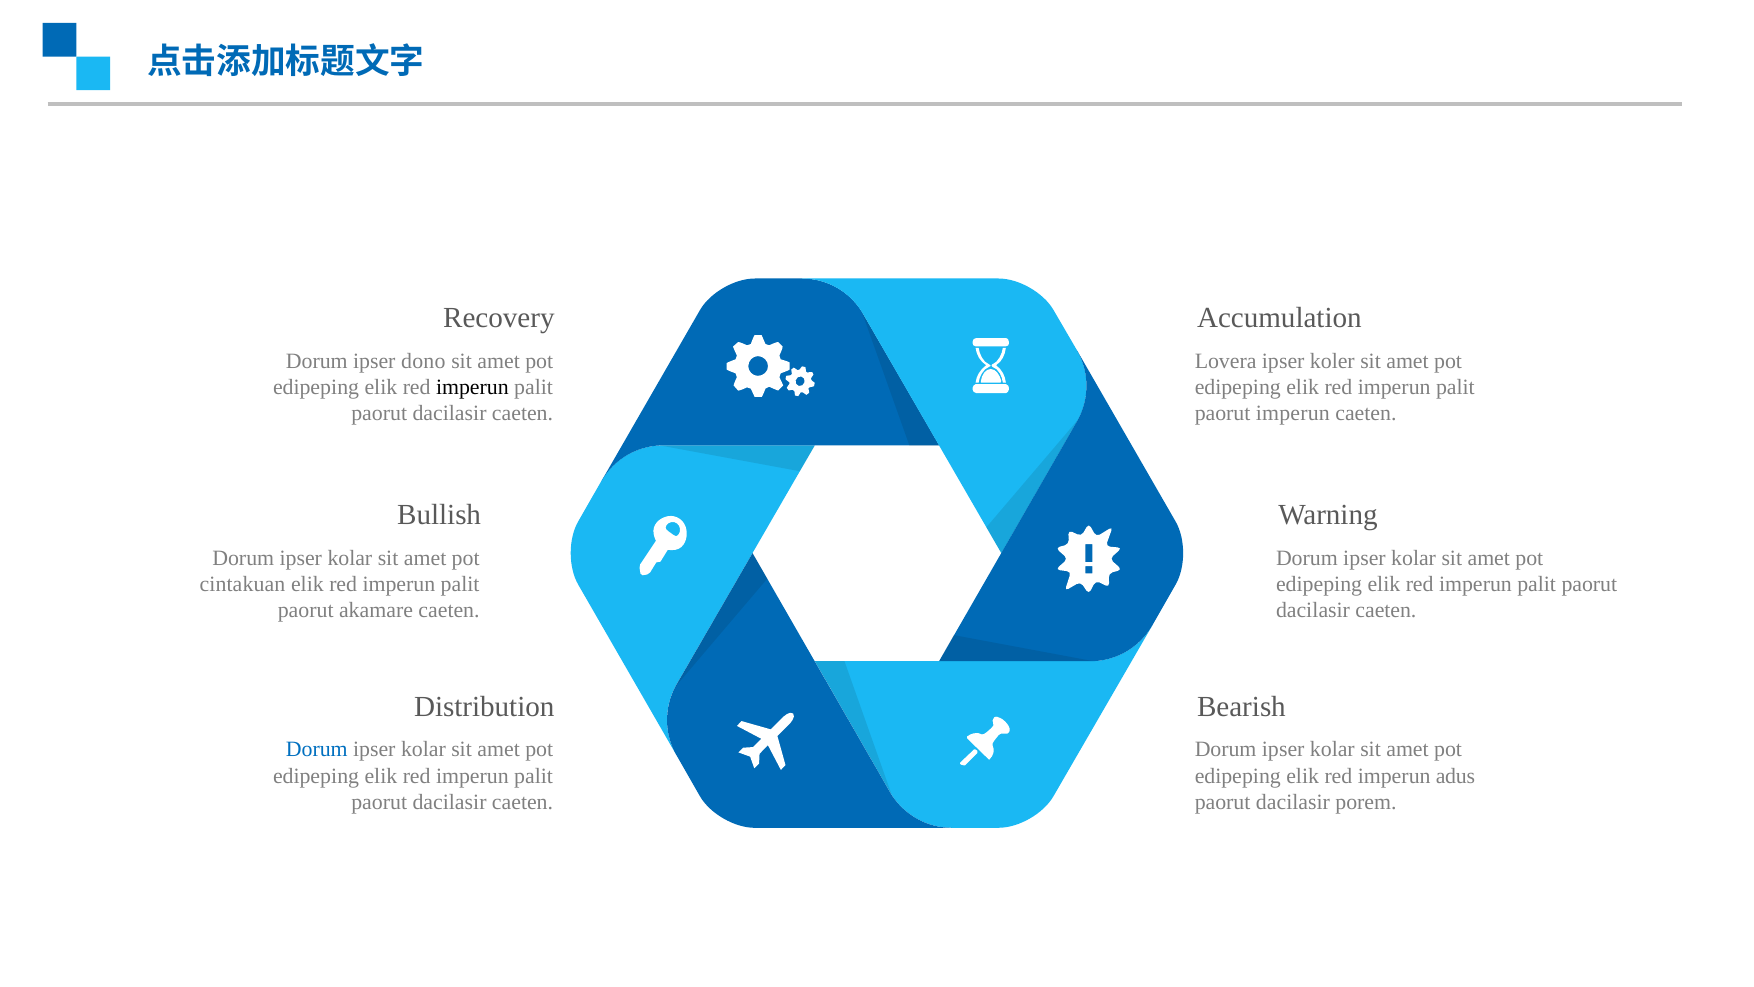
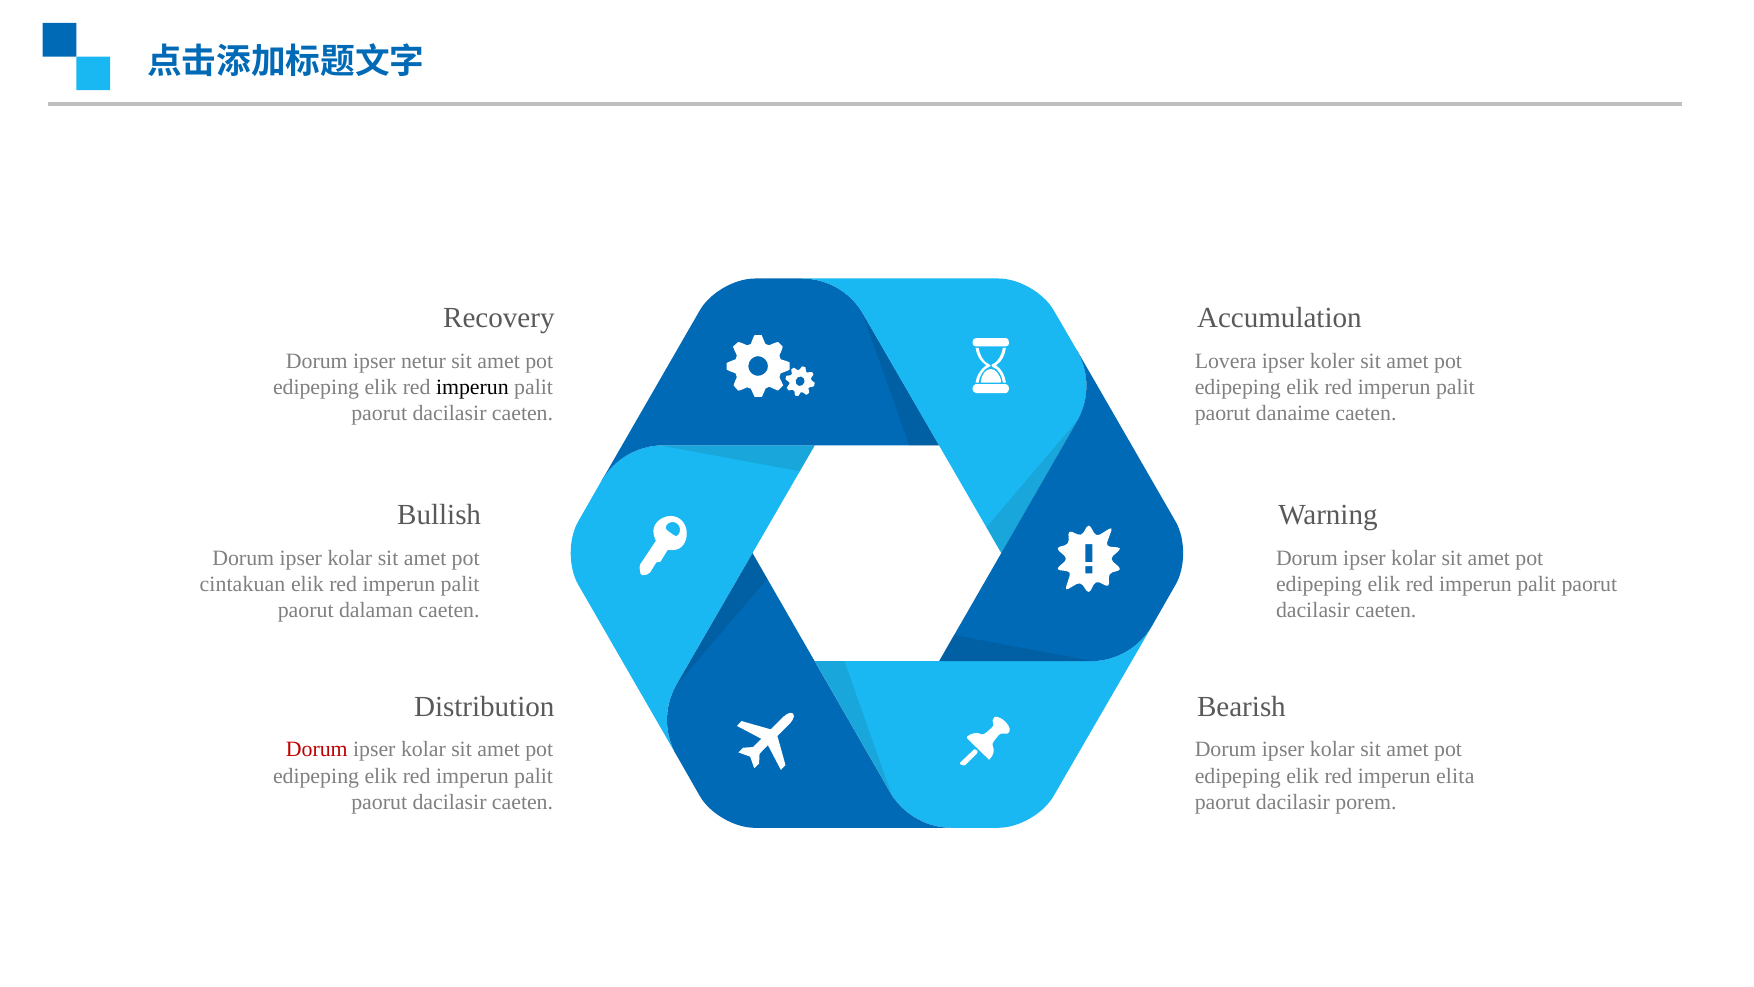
dono: dono -> netur (423, 361)
paorut imperun: imperun -> danaime (1293, 413)
akamare: akamare -> dalaman (376, 610)
Dorum colour: blue -> red (317, 749)
adus: adus -> elita (1455, 776)
